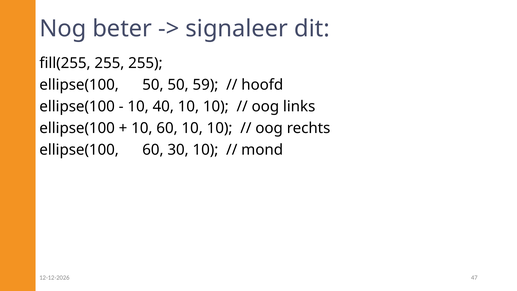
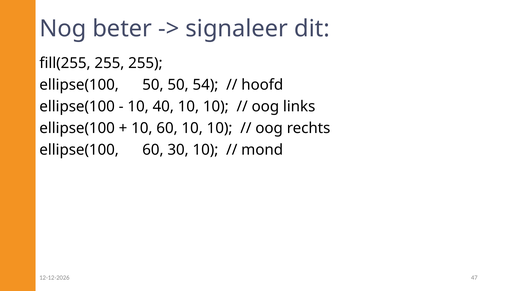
59: 59 -> 54 (205, 85)
